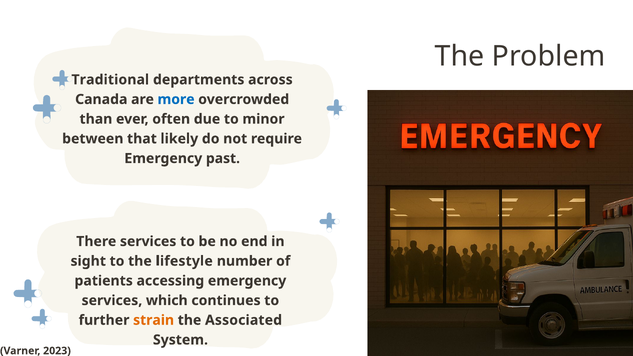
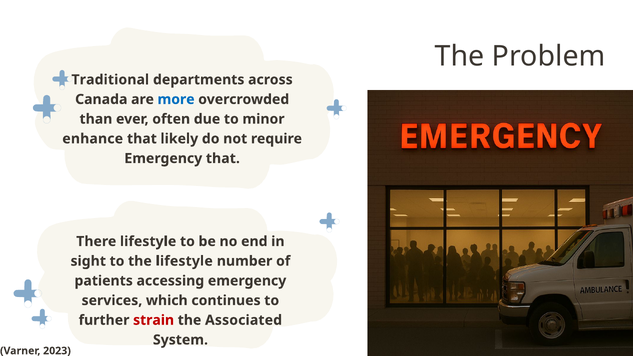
between: between -> enhance (93, 139)
Emergency past: past -> that (223, 158)
There services: services -> lifestyle (148, 241)
strain colour: orange -> red (154, 320)
